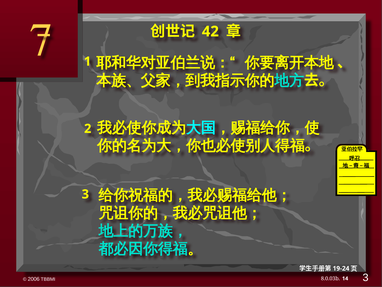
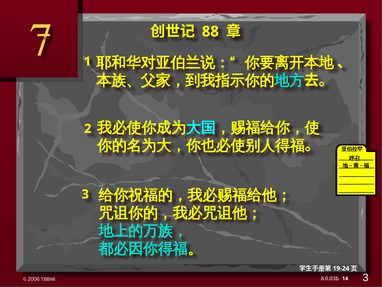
42: 42 -> 88 (210, 31)
